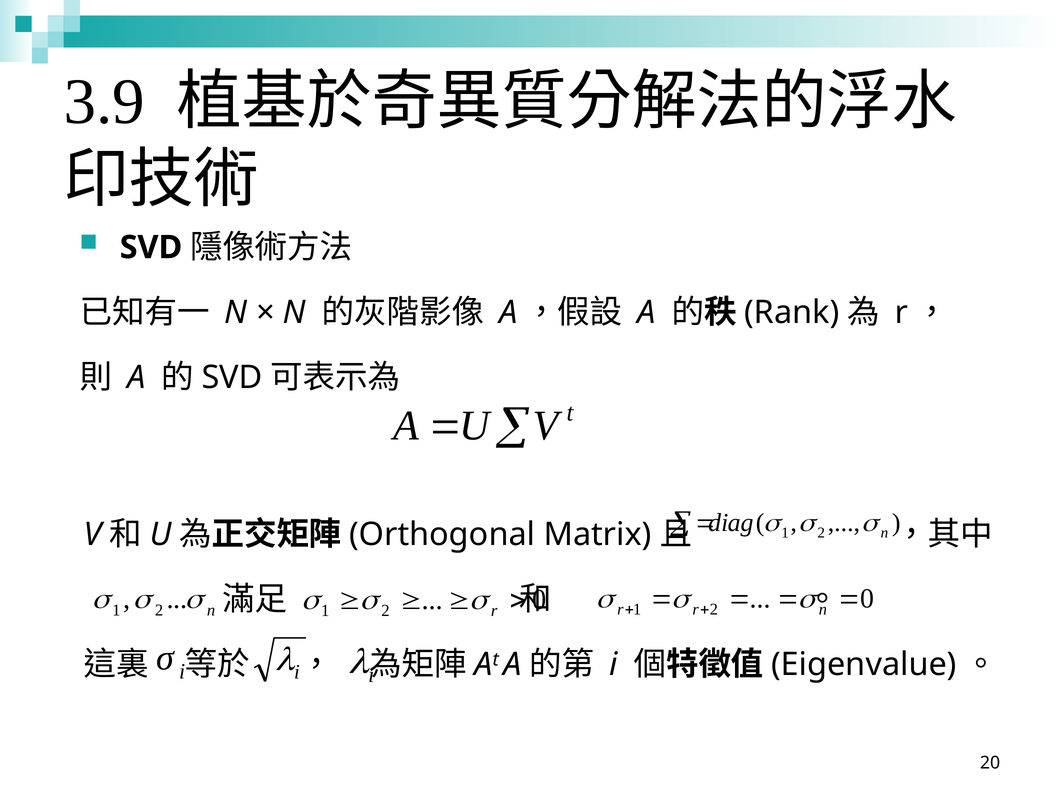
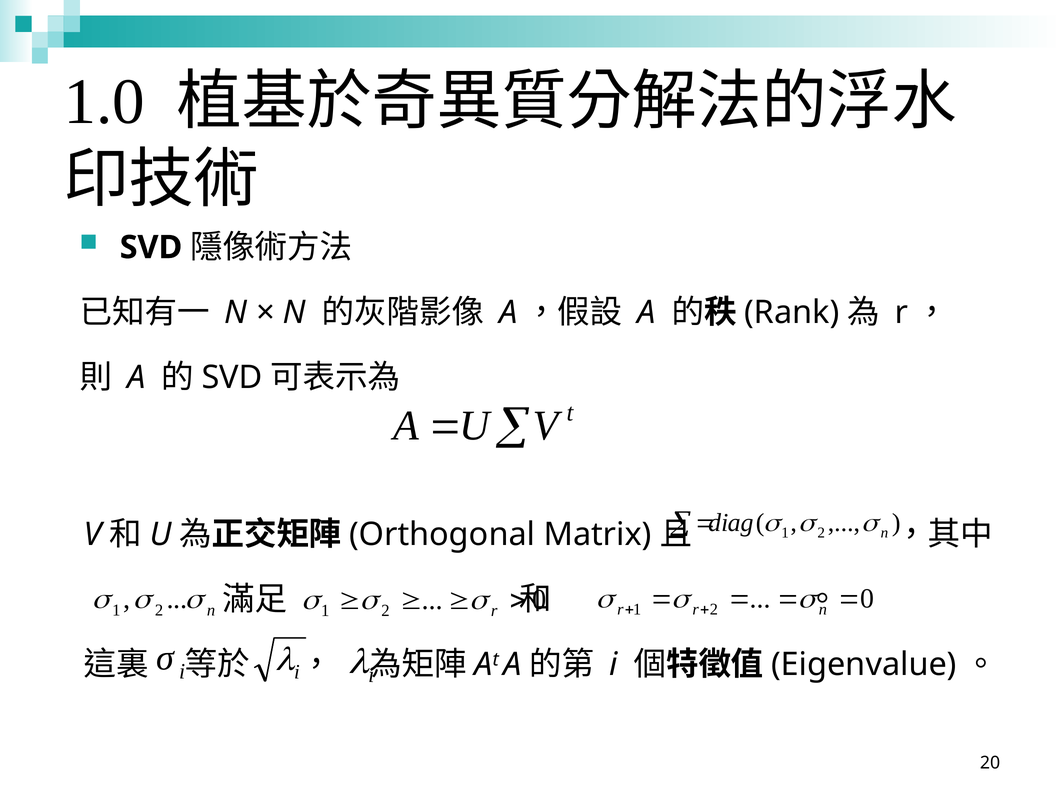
3.9: 3.9 -> 1.0 (104, 102)
